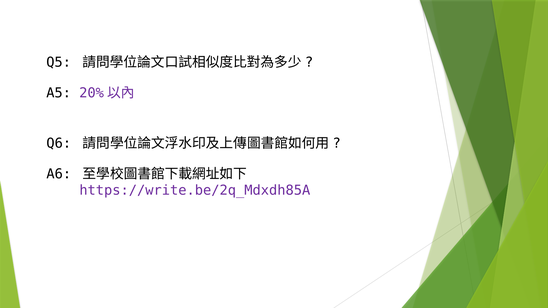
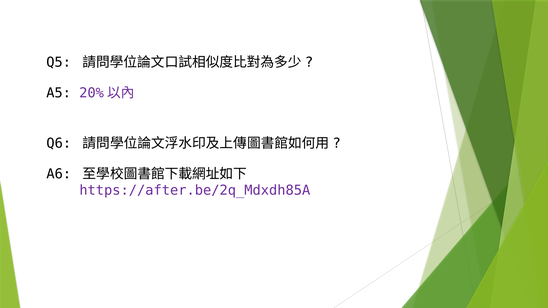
https://write.be/2q_Mdxdh85A: https://write.be/2q_Mdxdh85A -> https://after.be/2q_Mdxdh85A (195, 191)
